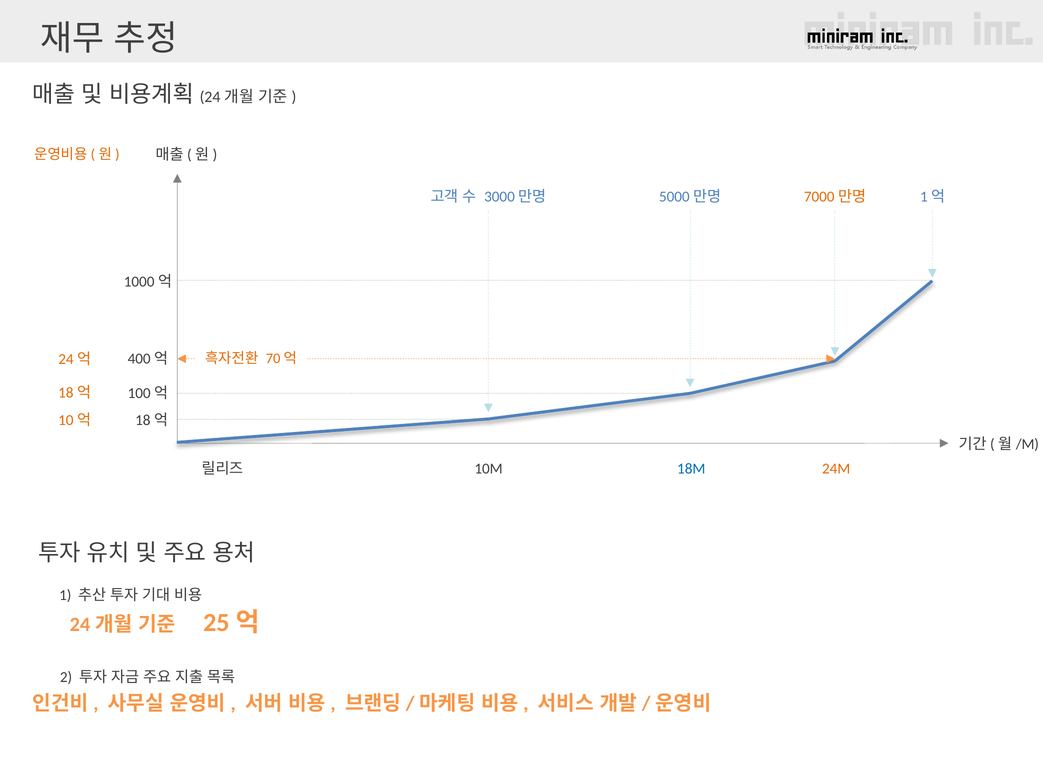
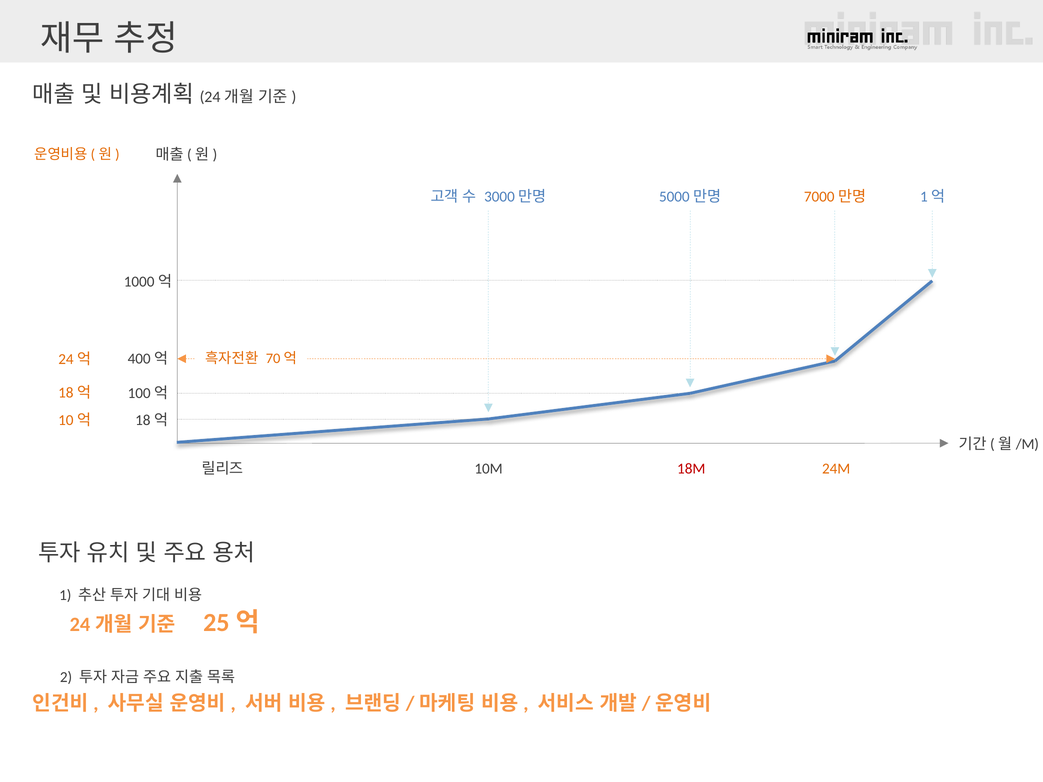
18M colour: blue -> red (691, 469)
